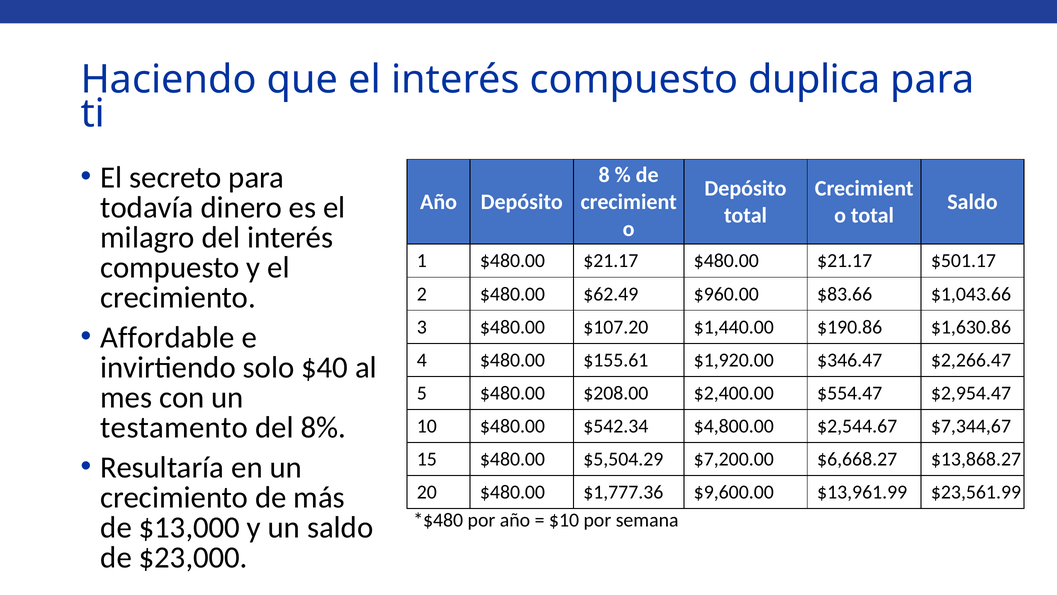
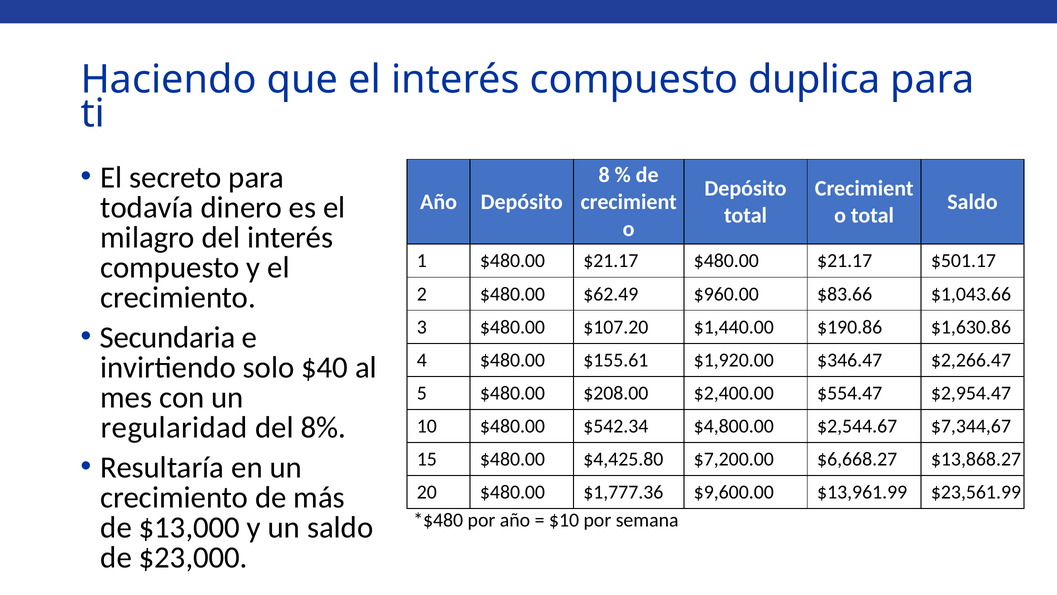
Affordable: Affordable -> Secundaria (168, 337)
testamento: testamento -> regularidad (174, 427)
$5,504.29: $5,504.29 -> $4,425.80 (623, 459)
